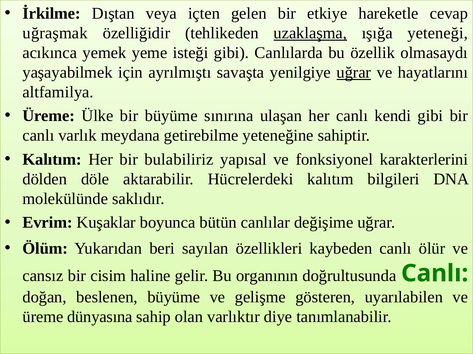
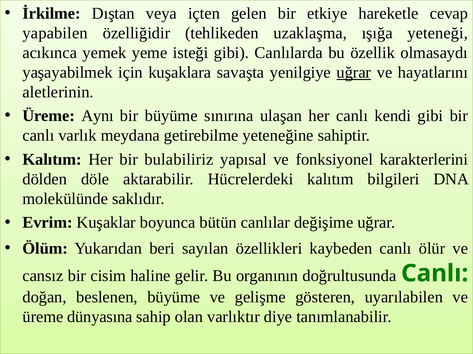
uğraşmak: uğraşmak -> yapabilen (55, 33)
uzaklaşma underline: present -> none (310, 33)
ayrılmıştı: ayrılmıştı -> kuşaklara (180, 72)
altfamilya: altfamilya -> aletlerinin (58, 92)
Ülke: Ülke -> Aynı (98, 116)
